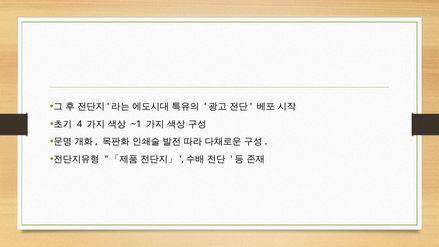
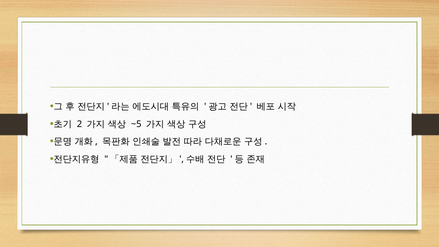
4: 4 -> 2 (79, 124)
~1: ~1 -> ~5 (136, 124)
